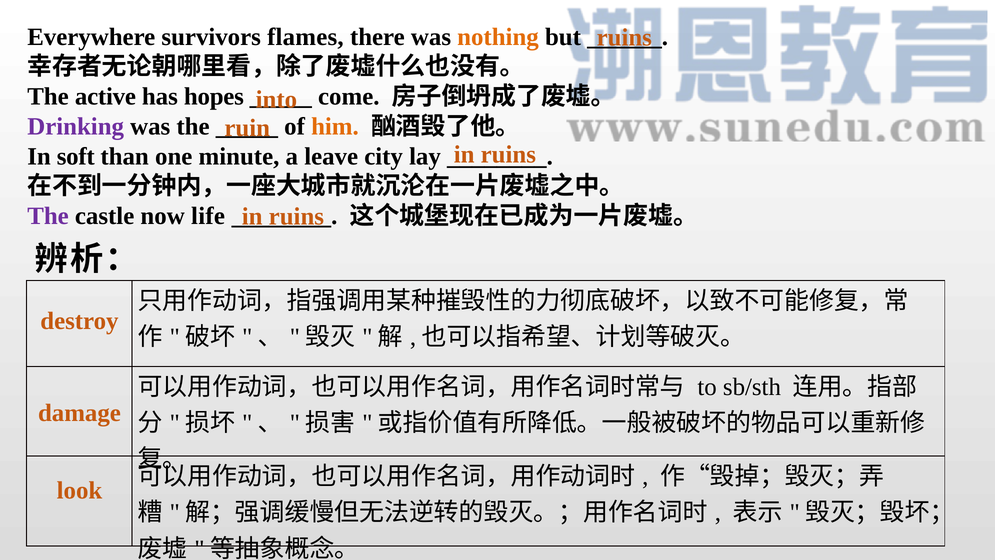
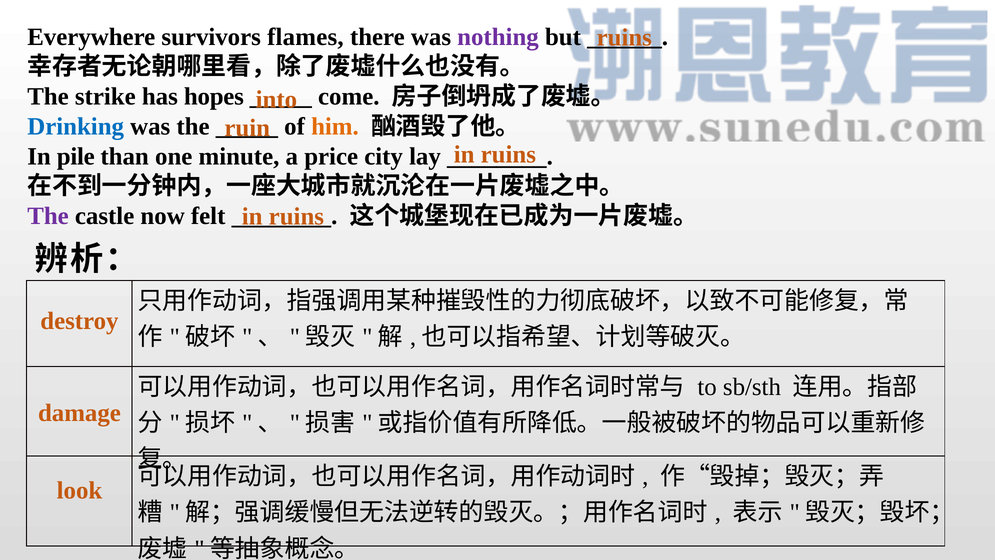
nothing colour: orange -> purple (498, 37)
active: active -> strike (105, 97)
Drinking colour: purple -> blue (76, 126)
soft: soft -> pile (76, 156)
leave: leave -> price (331, 156)
life: life -> felt (208, 216)
